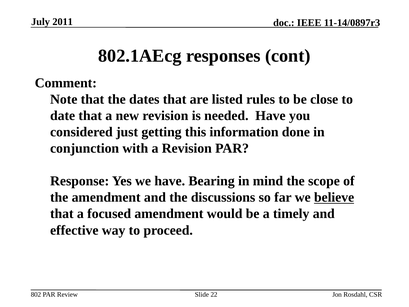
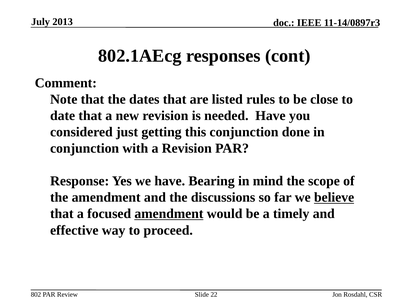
2011: 2011 -> 2013 (63, 22)
this information: information -> conjunction (244, 132)
amendment underline: none -> present (169, 214)
